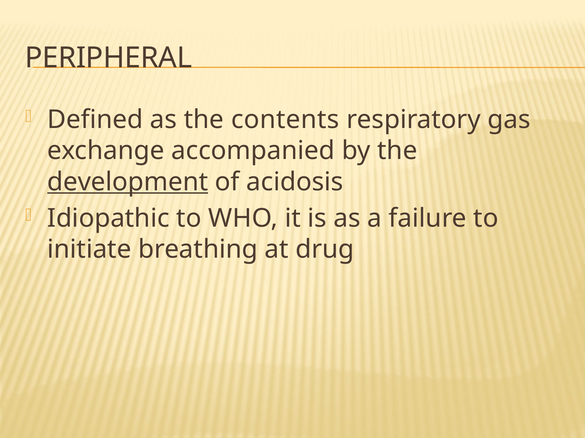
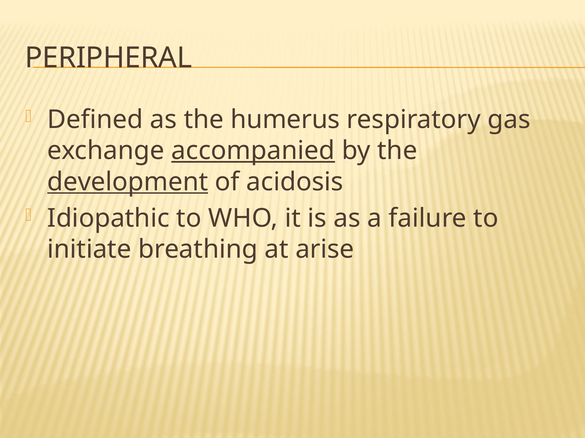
contents: contents -> humerus (285, 120)
accompanied underline: none -> present (253, 151)
drug: drug -> arise (325, 250)
